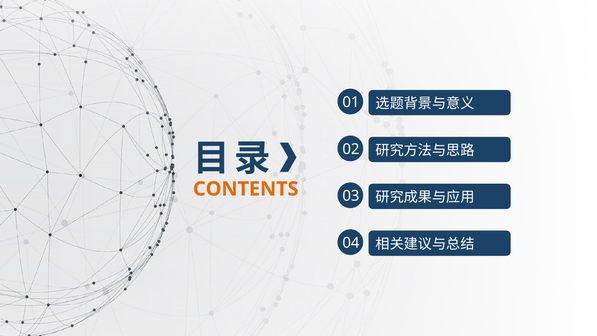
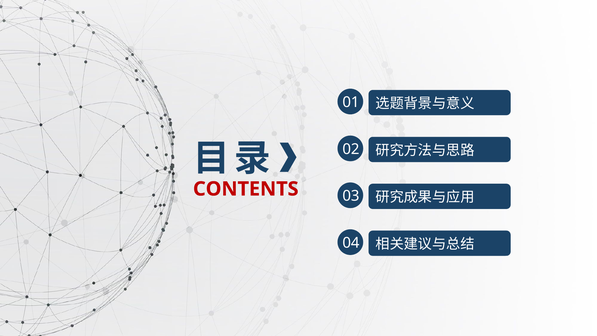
CONTENTS colour: orange -> red (246, 189)
